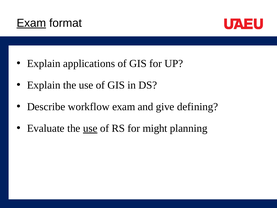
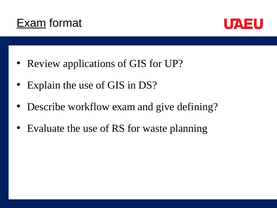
Explain: Explain -> Review (44, 64)
use underline: present -> none (90, 128)
might: might -> waste (155, 128)
